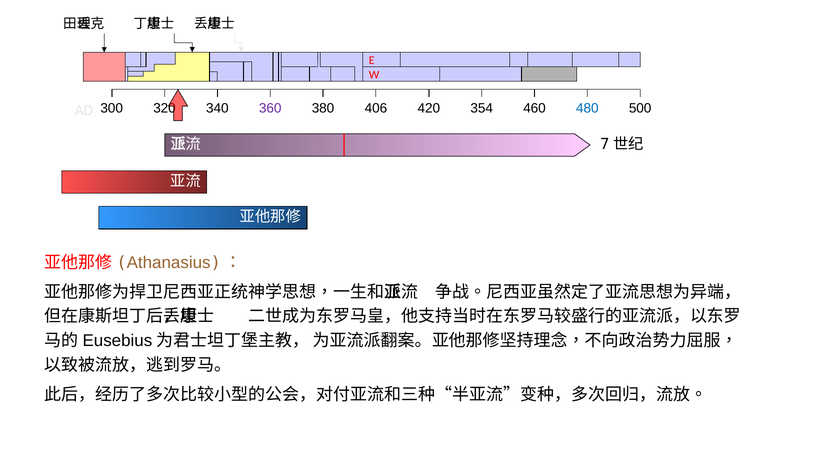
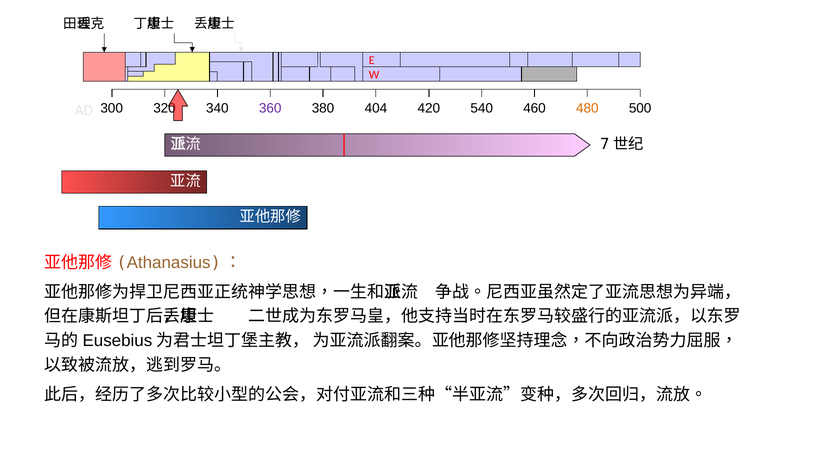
406: 406 -> 404 (376, 108)
354: 354 -> 540 (482, 108)
480 colour: blue -> orange (587, 108)
